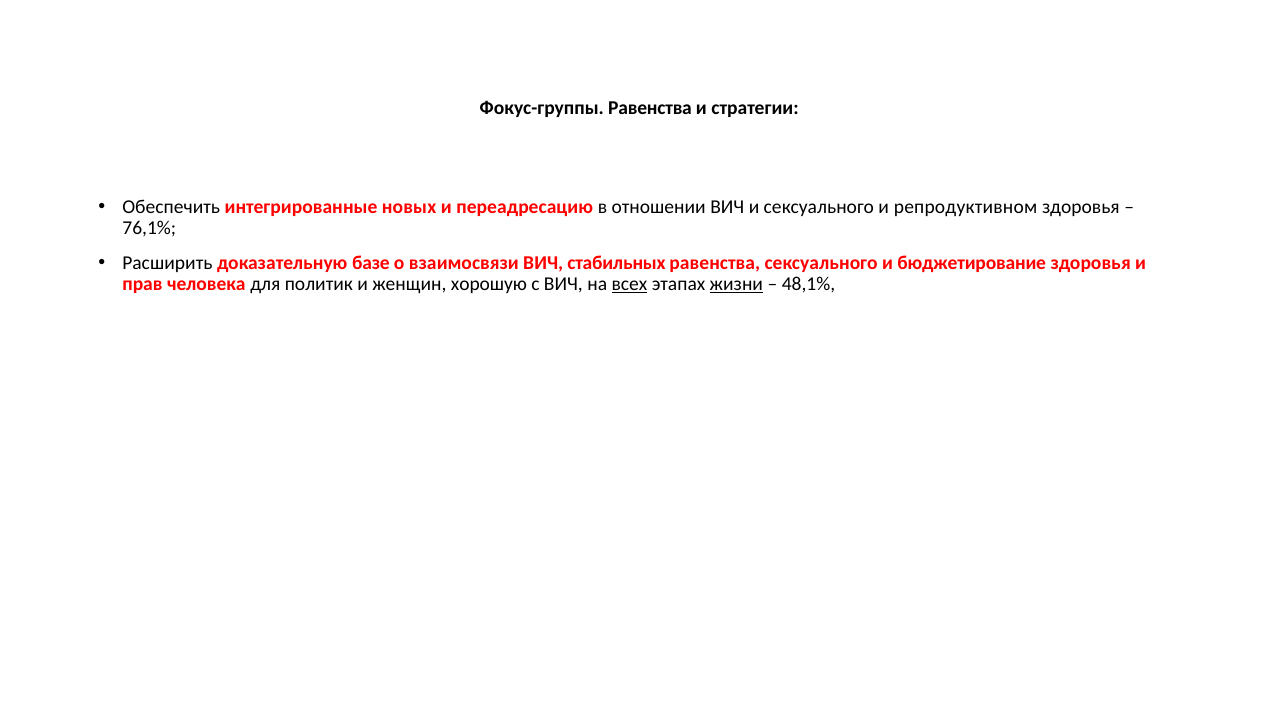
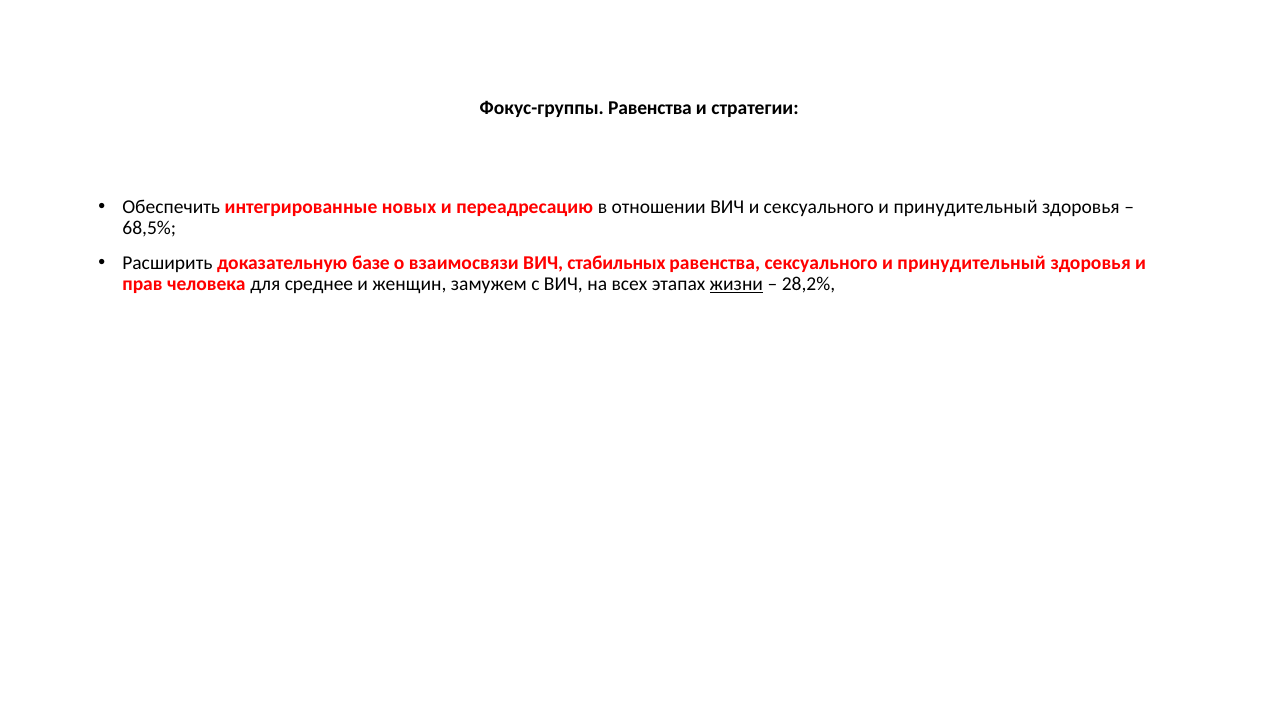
и сексуального и репродуктивном: репродуктивном -> принудительный (966, 207)
76,1%: 76,1% -> 68,5% (149, 228)
равенства сексуального и бюджетирование: бюджетирование -> принудительный (972, 263)
политик: политик -> среднее (319, 284)
хорошую: хорошую -> замужем (489, 284)
всех underline: present -> none (630, 284)
48,1%: 48,1% -> 28,2% (808, 284)
